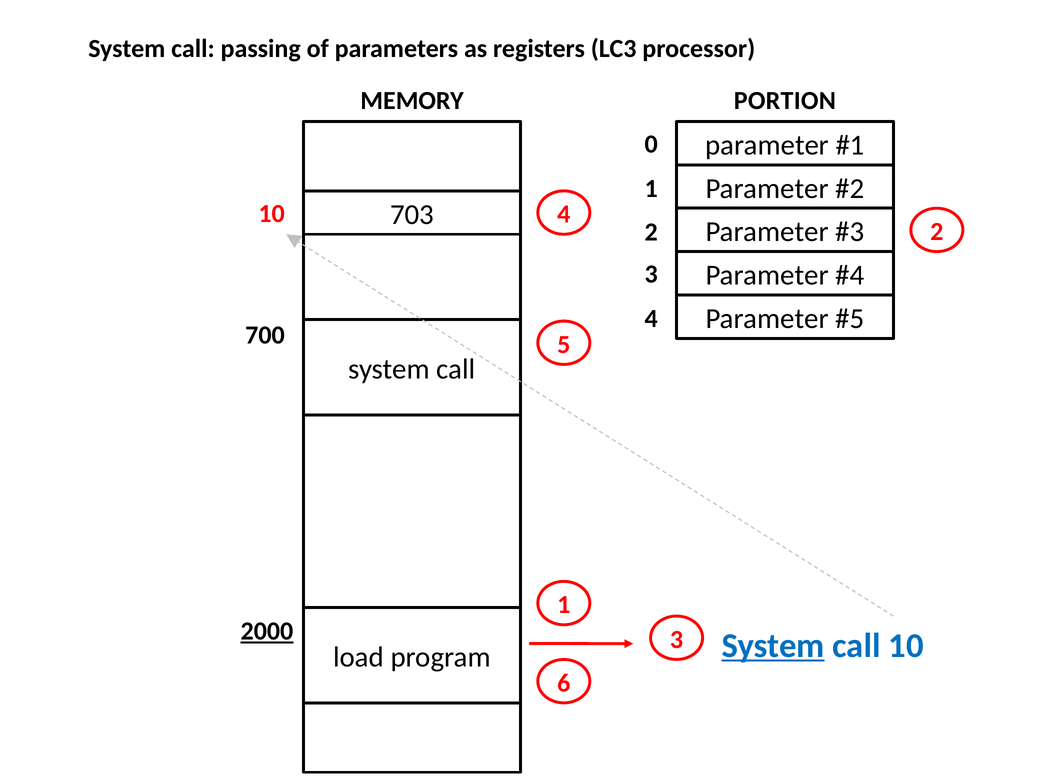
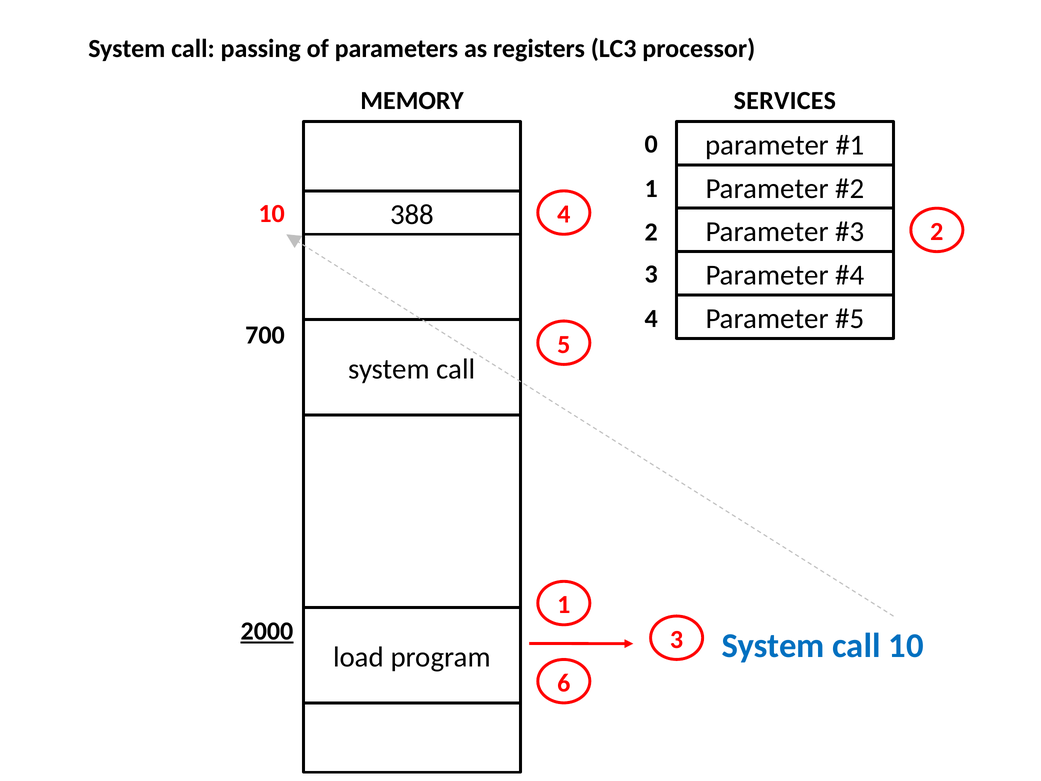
PORTION: PORTION -> SERVICES (785, 101)
703: 703 -> 388 (412, 215)
System underline: present -> none (773, 645)
